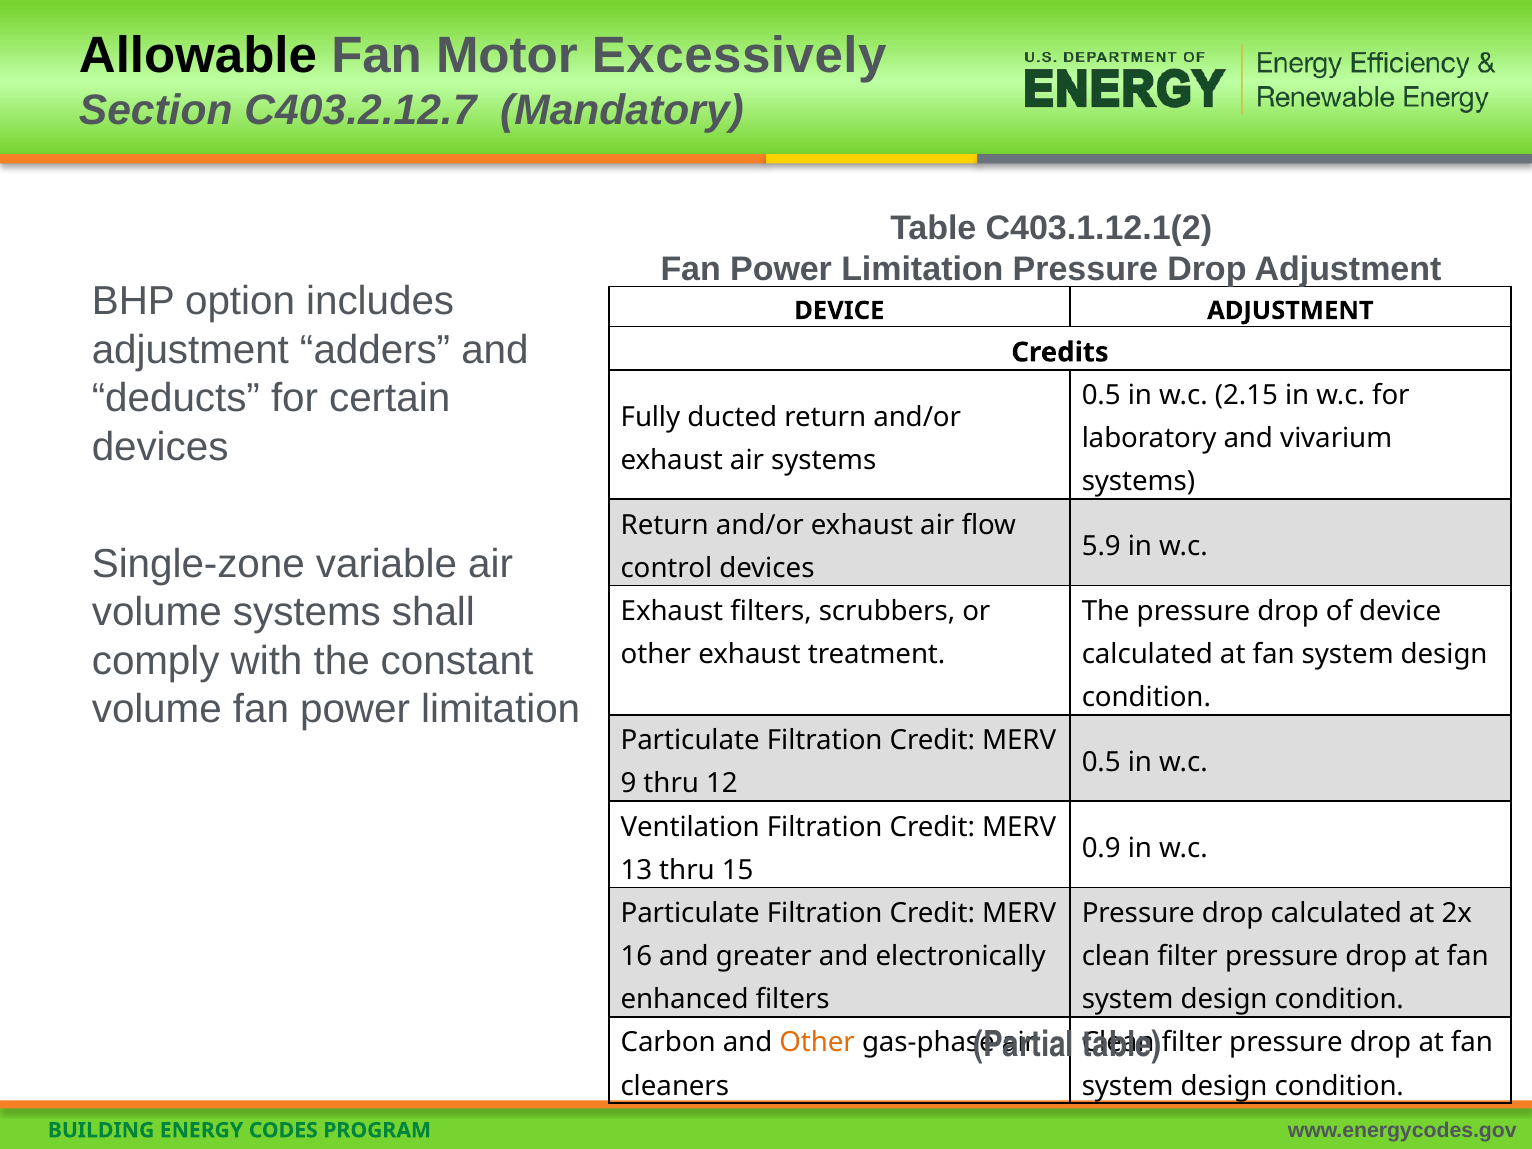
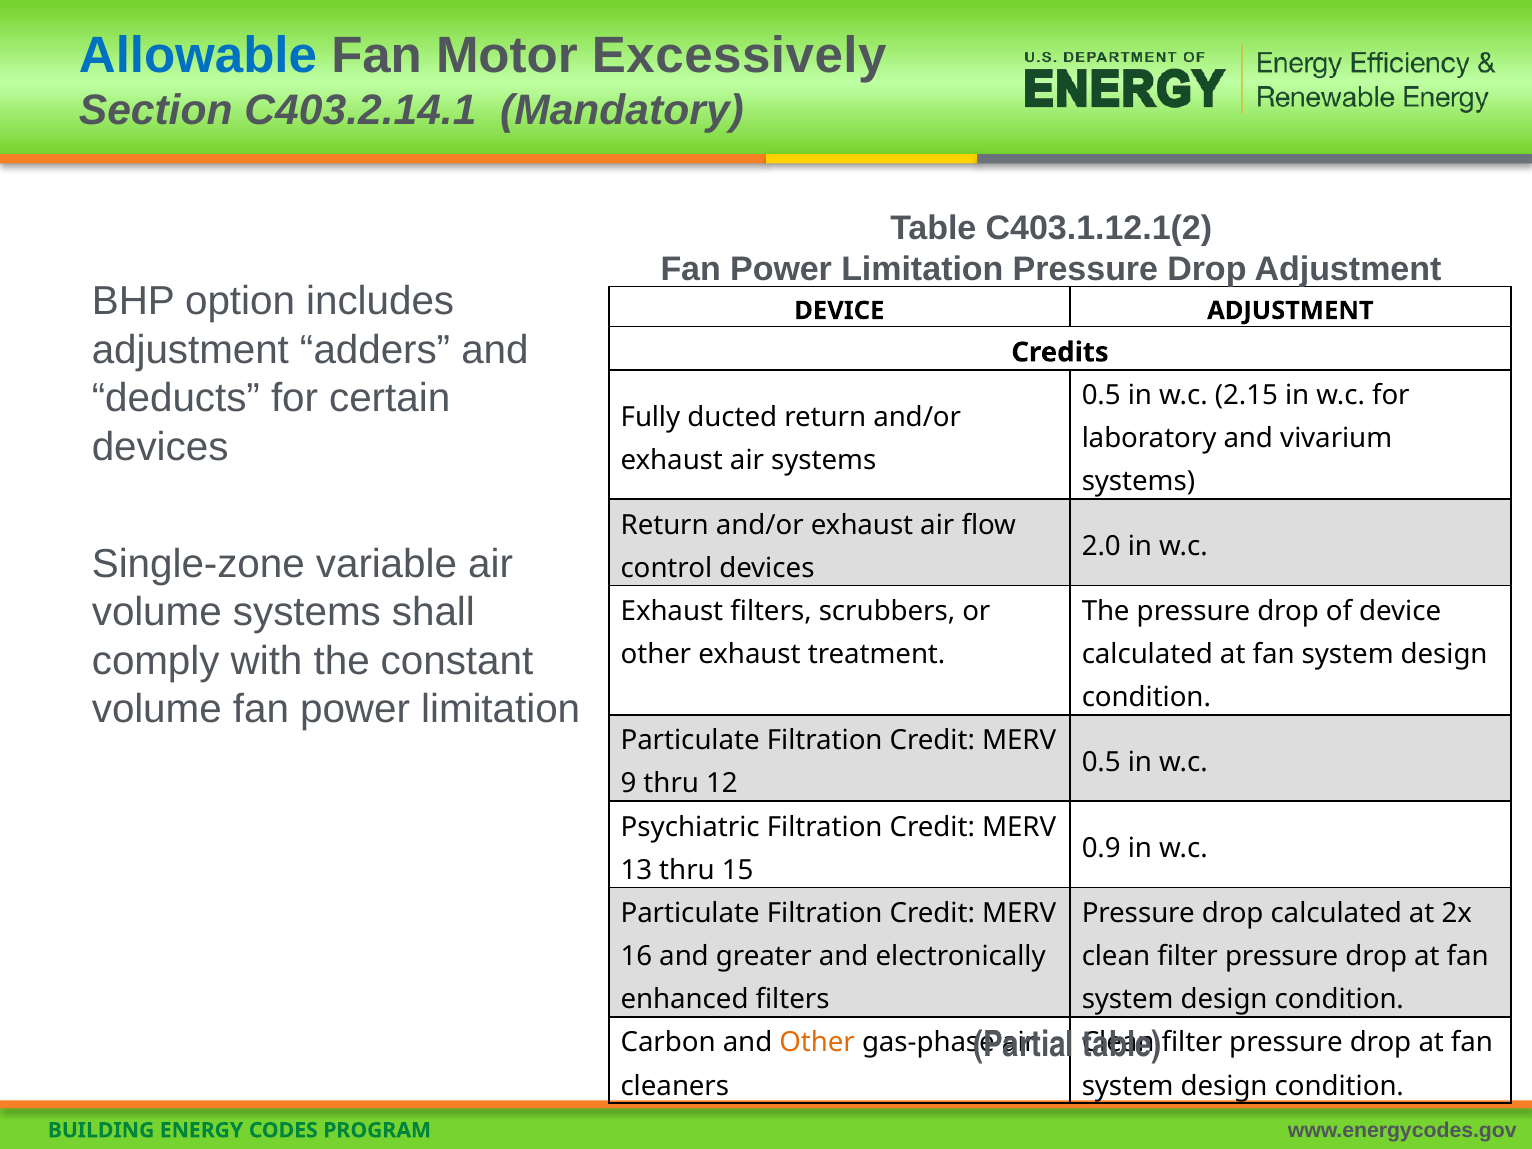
Allowable colour: black -> blue (198, 55)
C403.2.12.7: C403.2.12.7 -> C403.2.14.1 (360, 111)
5.9: 5.9 -> 2.0 (1101, 547)
Ventilation: Ventilation -> Psychiatric (690, 827)
